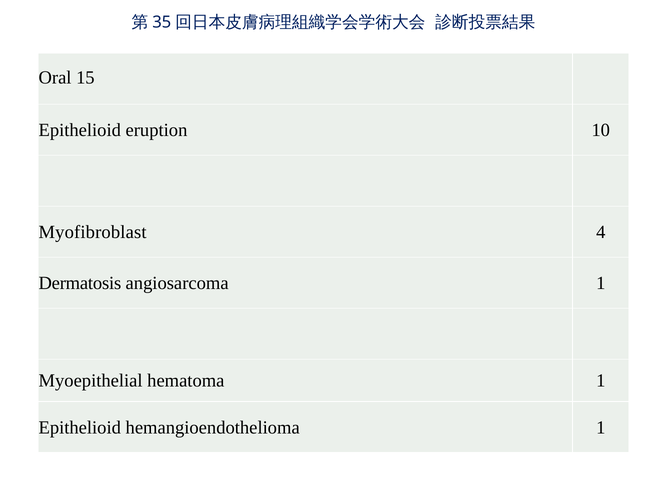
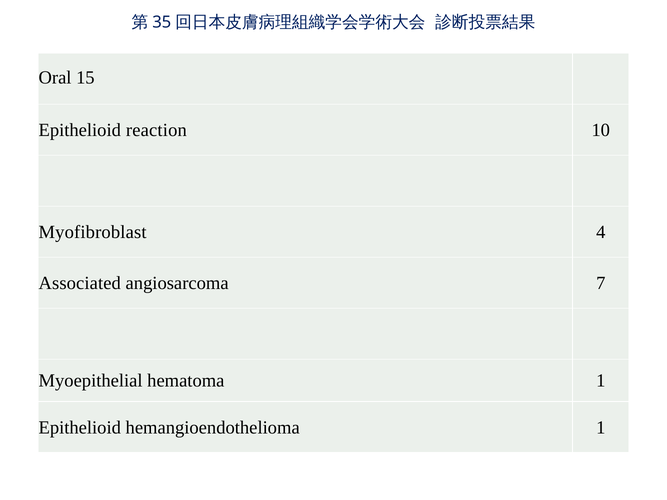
eruption: eruption -> reaction (156, 130)
Dermatosis: Dermatosis -> Associated (80, 283)
angiosarcoma 1: 1 -> 7 (601, 283)
